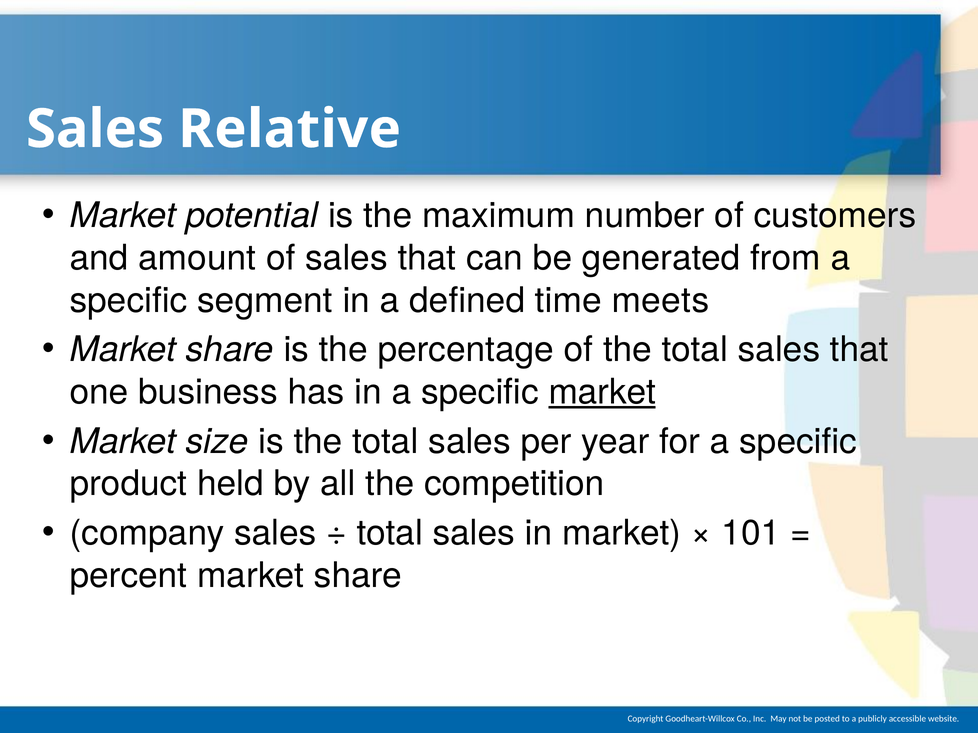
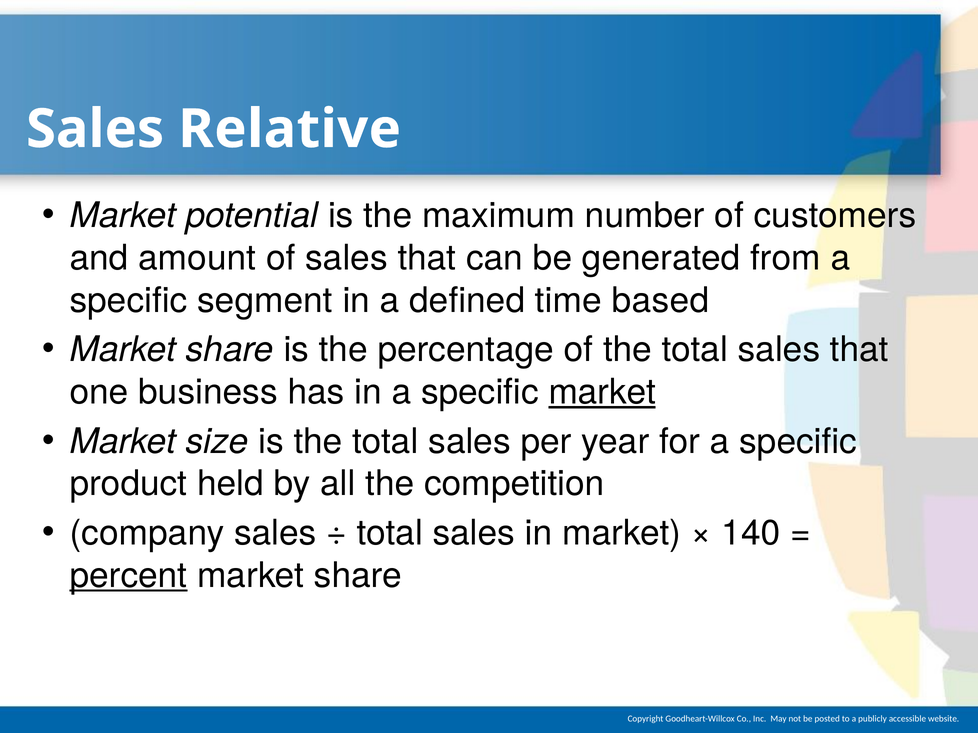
meets: meets -> based (660, 301)
101: 101 -> 140 (751, 534)
percent underline: none -> present (129, 576)
